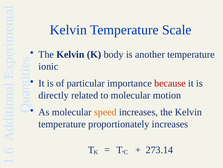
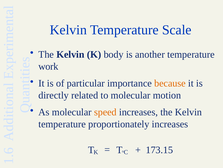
ionic: ionic -> work (48, 66)
because colour: red -> orange (170, 83)
273.14: 273.14 -> 173.15 (159, 149)
